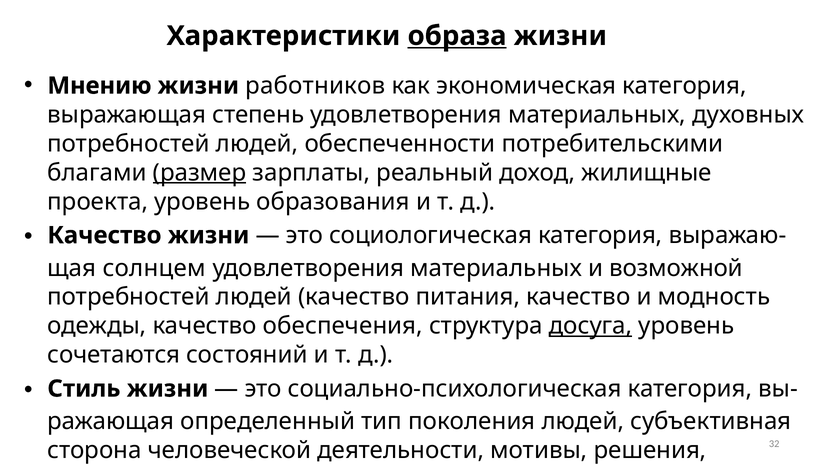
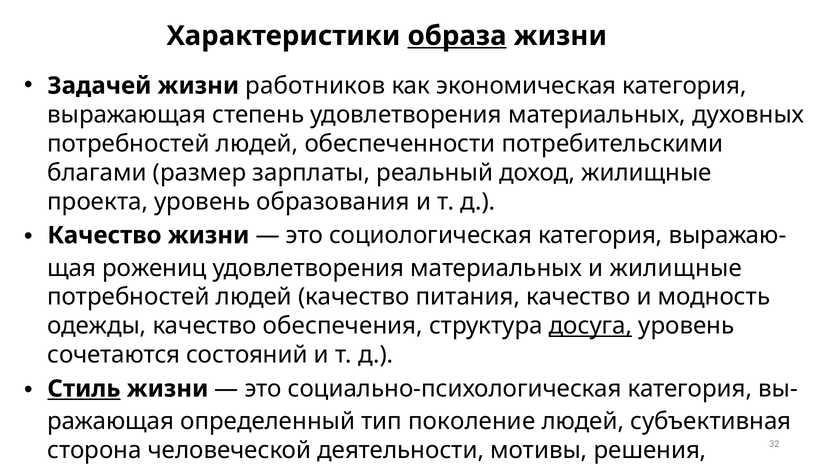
Мнению: Мнению -> Задачей (99, 86)
размер underline: present -> none (200, 173)
солнцем: солнцем -> рожениц (155, 268)
и возможной: возможной -> жилищные (676, 268)
Стиль underline: none -> present (84, 389)
поколения: поколения -> поколение (472, 422)
